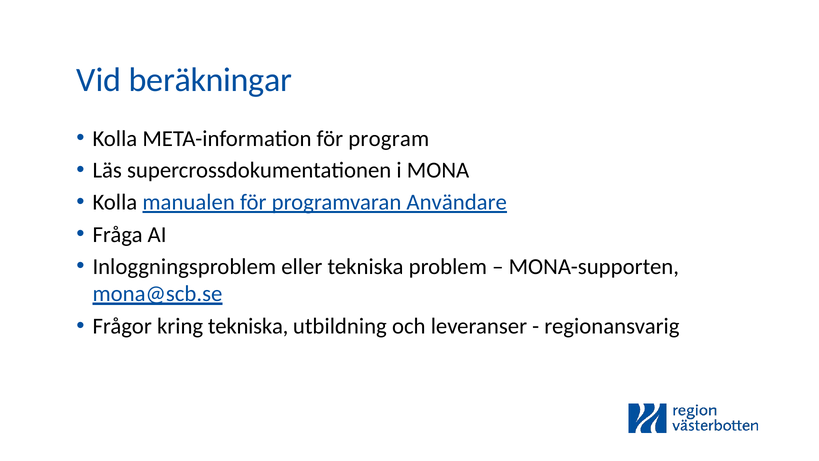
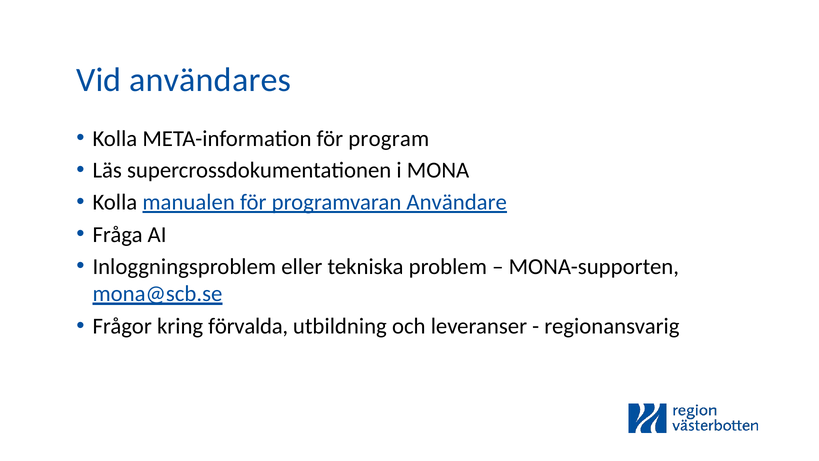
beräkningar: beräkningar -> användares (210, 80)
kring tekniska: tekniska -> förvalda (248, 326)
